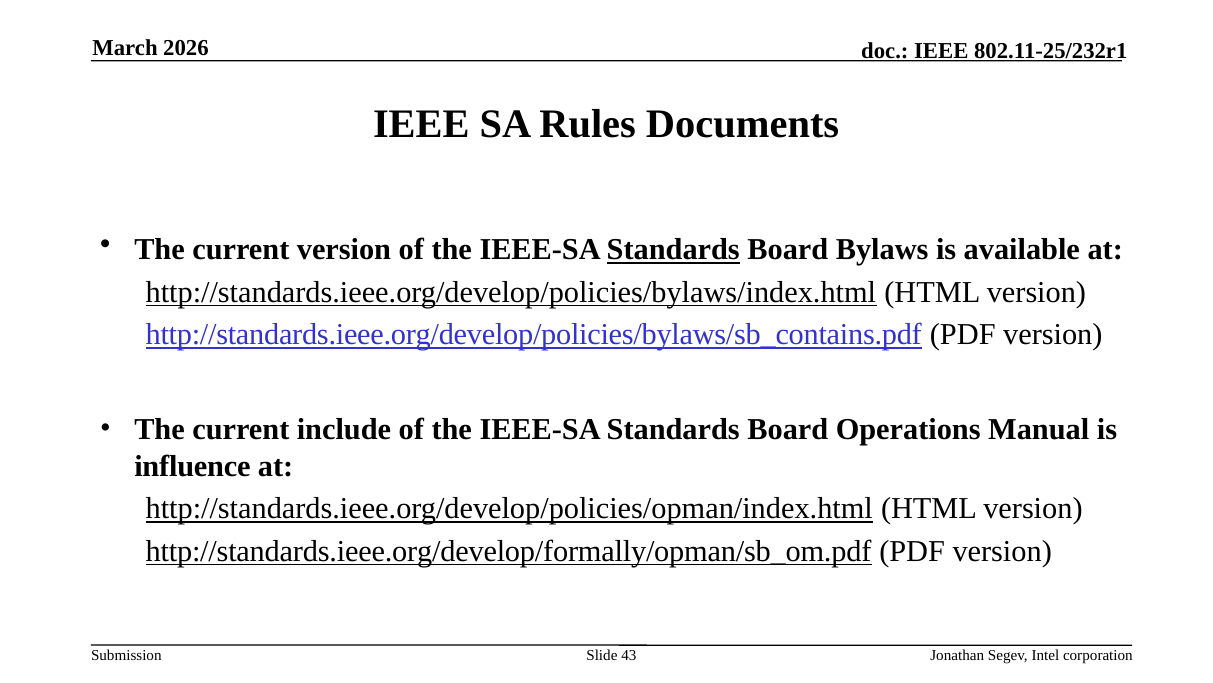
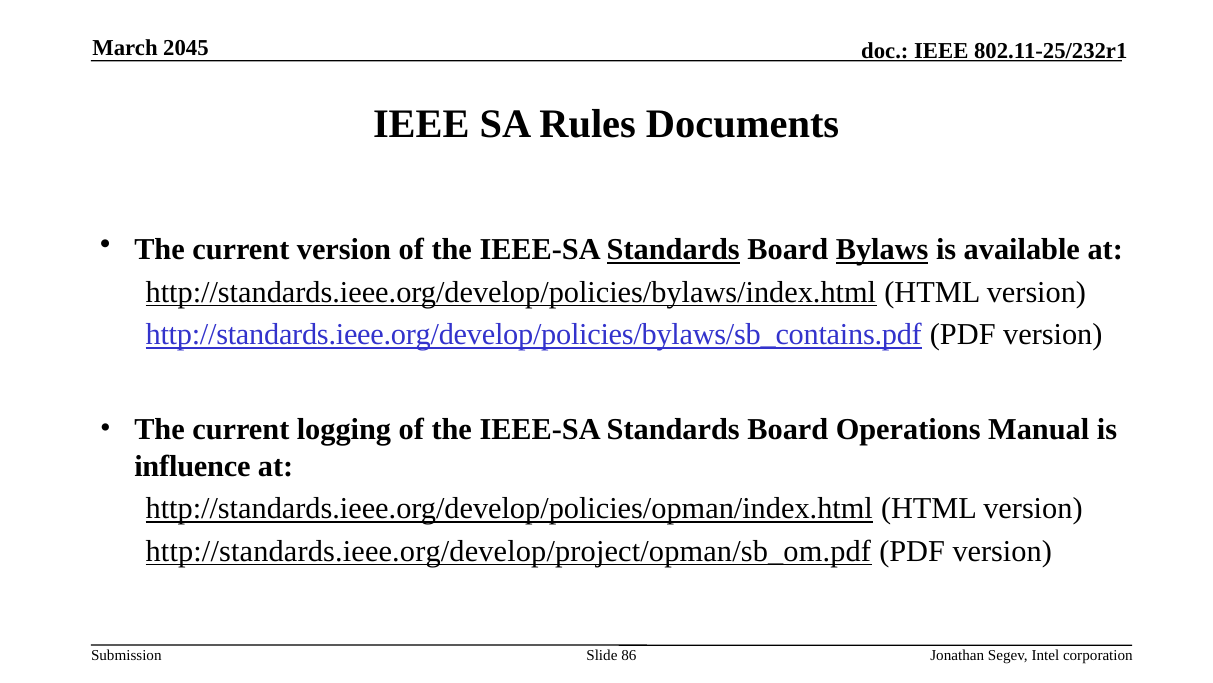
2026: 2026 -> 2045 (186, 48)
Bylaws underline: none -> present (882, 249)
include: include -> logging (344, 429)
http://standards.ieee.org/develop/formally/opman/sb_om.pdf: http://standards.ieee.org/develop/formally/opman/sb_om.pdf -> http://standards.ieee.org/develop/project/opman/sb_om.pdf (508, 551)
43: 43 -> 86 (629, 654)
